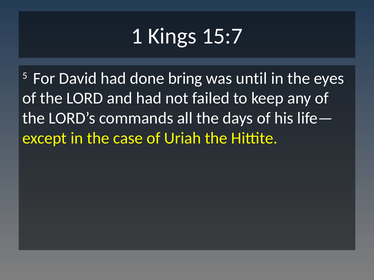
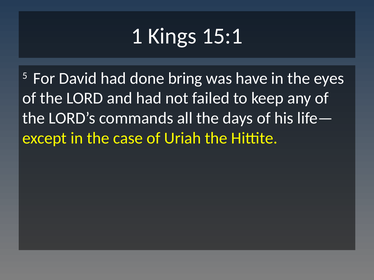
15:7: 15:7 -> 15:1 (222, 36)
until: until -> have (252, 78)
